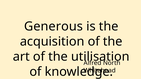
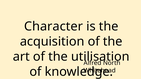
Generous: Generous -> Character (53, 26)
